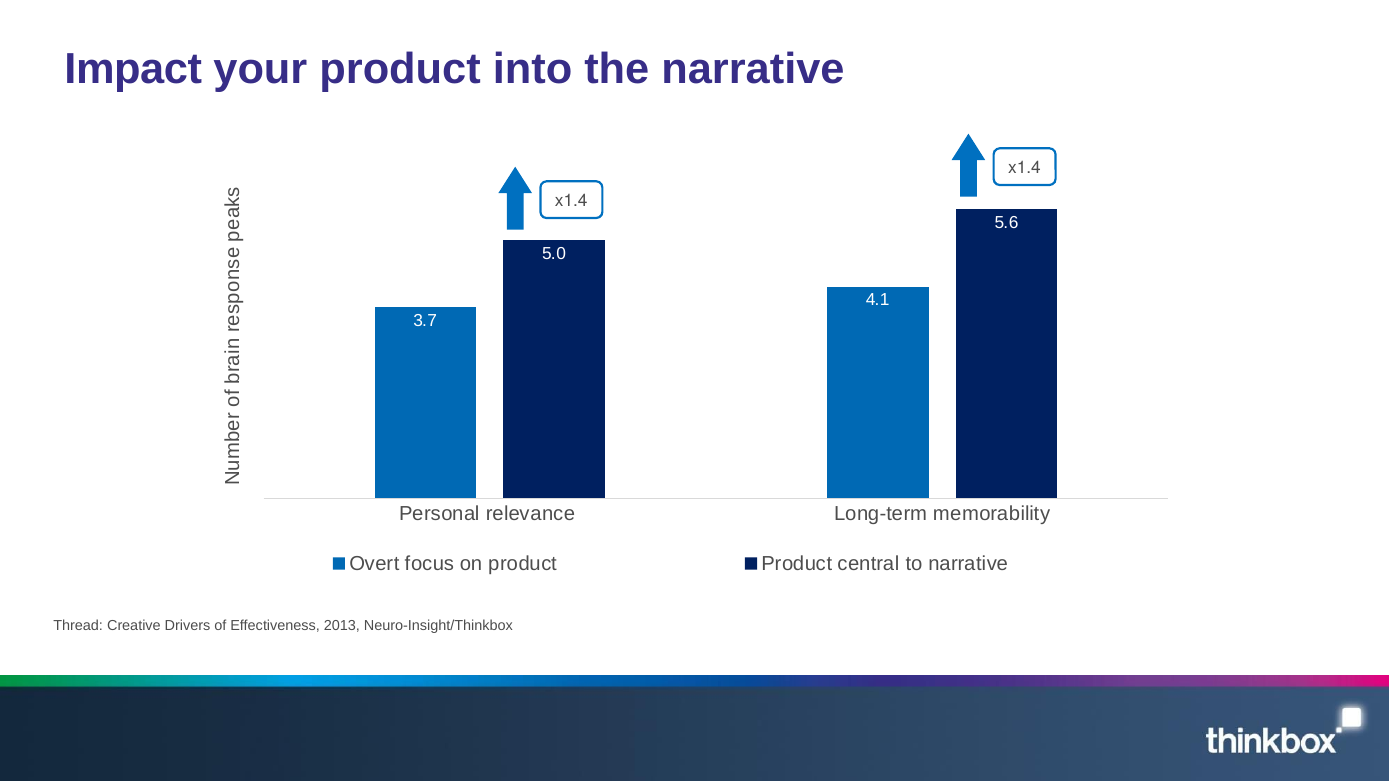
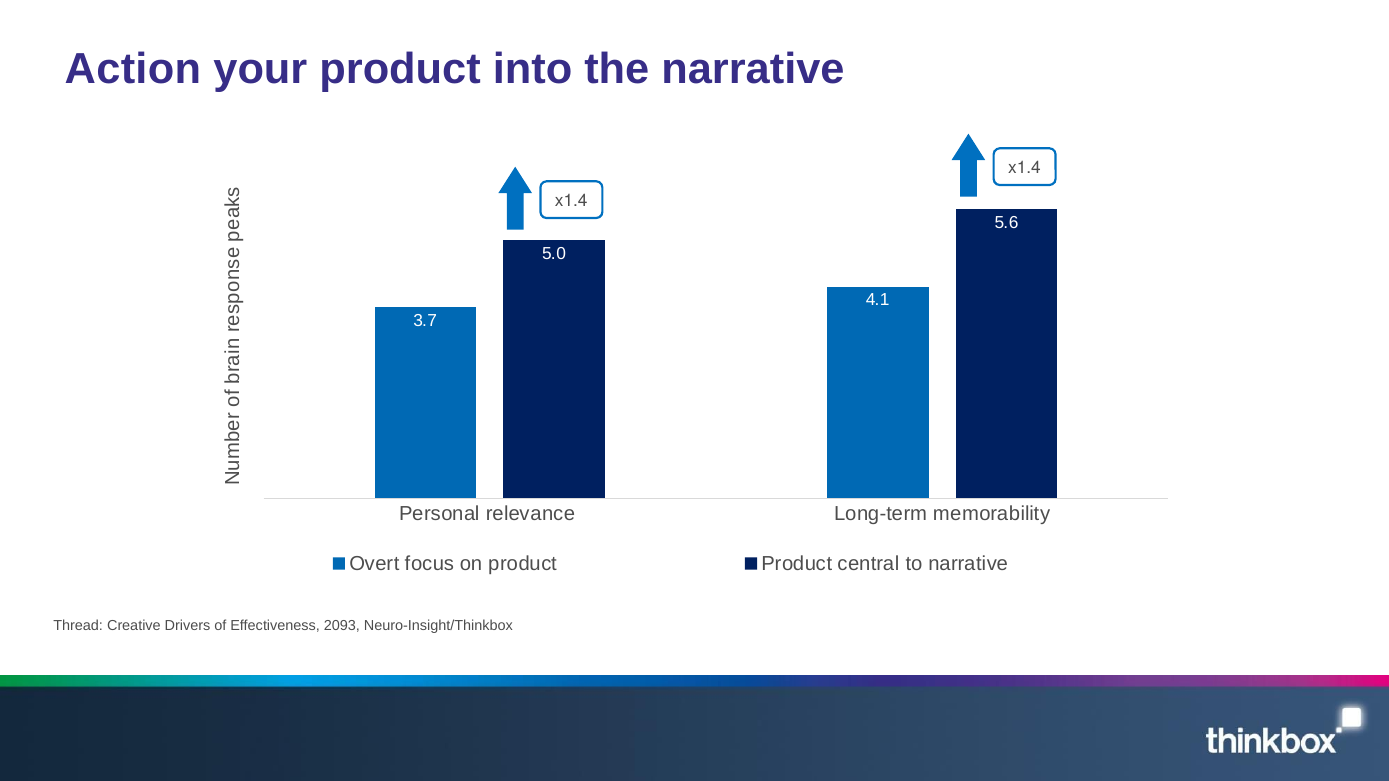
Impact: Impact -> Action (133, 69)
2013: 2013 -> 2093 (342, 626)
